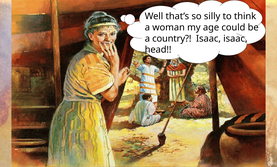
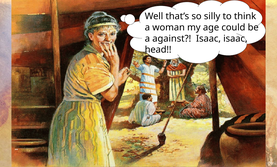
country: country -> against (172, 39)
